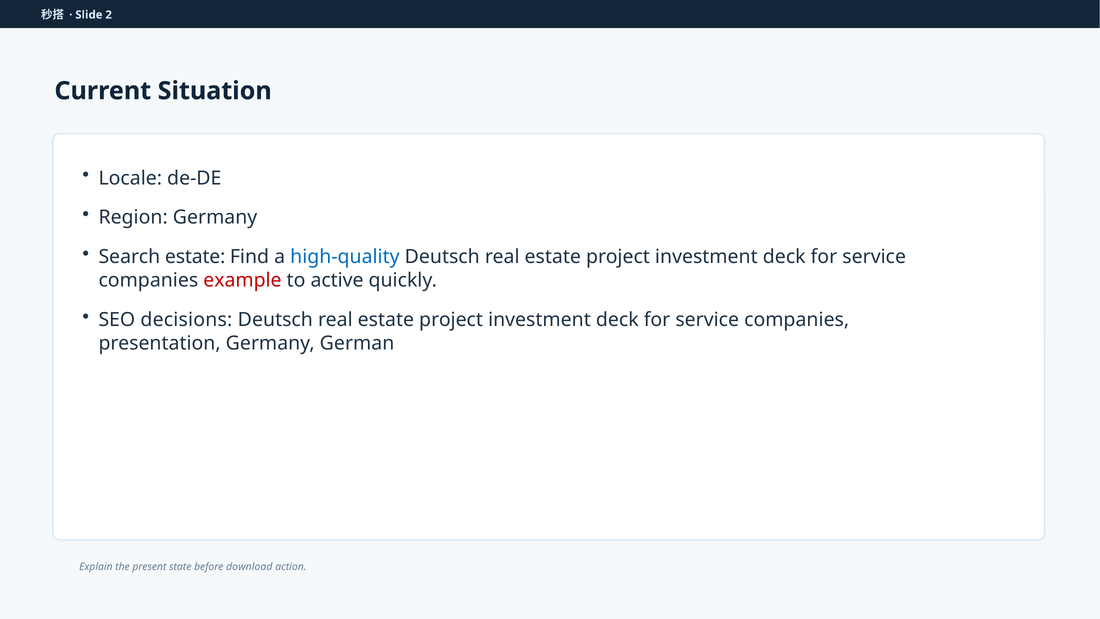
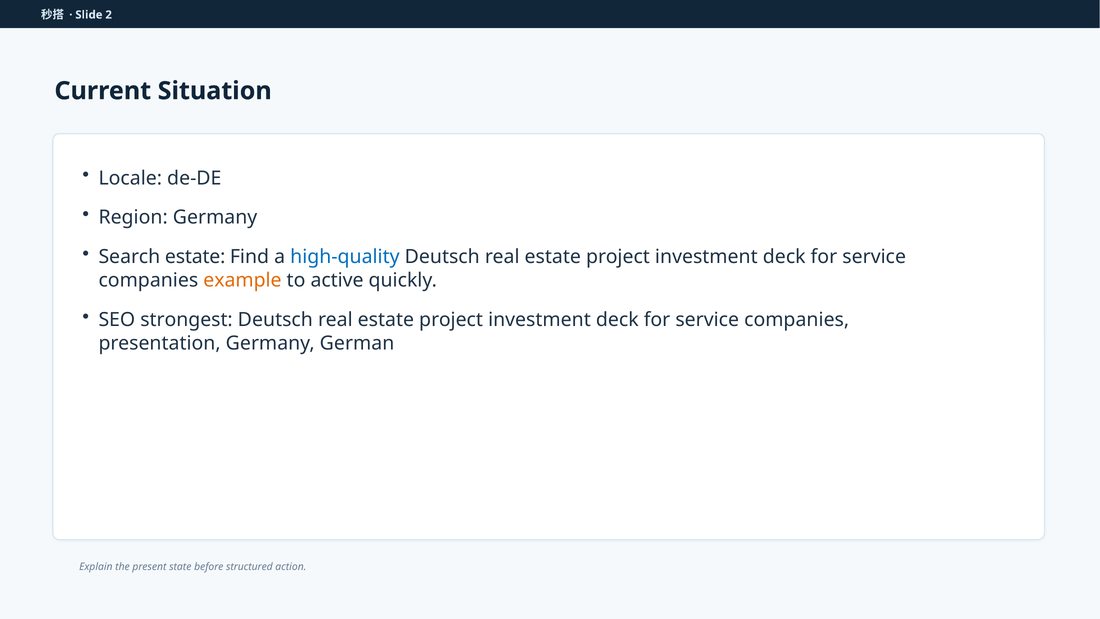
example colour: red -> orange (242, 280)
decisions: decisions -> strongest (187, 320)
download: download -> structured (249, 567)
